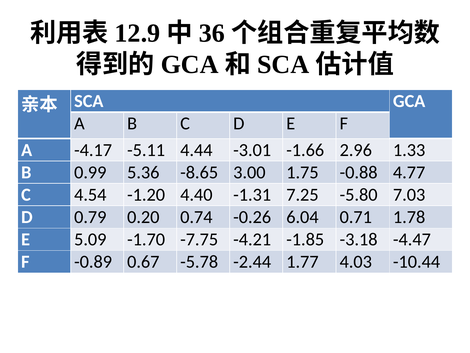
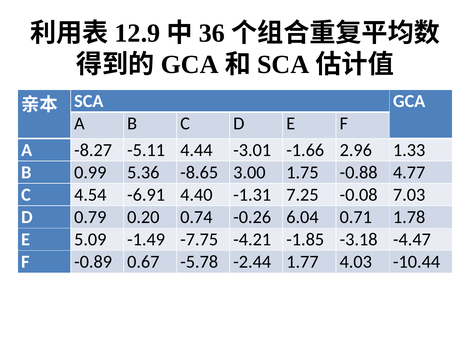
-4.17: -4.17 -> -8.27 (93, 150)
-1.20: -1.20 -> -6.91 (146, 194)
-5.80: -5.80 -> -0.08 (359, 194)
-1.70: -1.70 -> -1.49 (146, 239)
